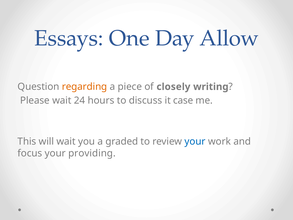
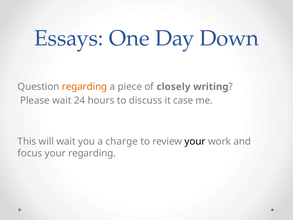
Allow: Allow -> Down (229, 38)
graded: graded -> charge (122, 141)
your colour: blue -> black (195, 141)
your providing: providing -> regarding (92, 153)
